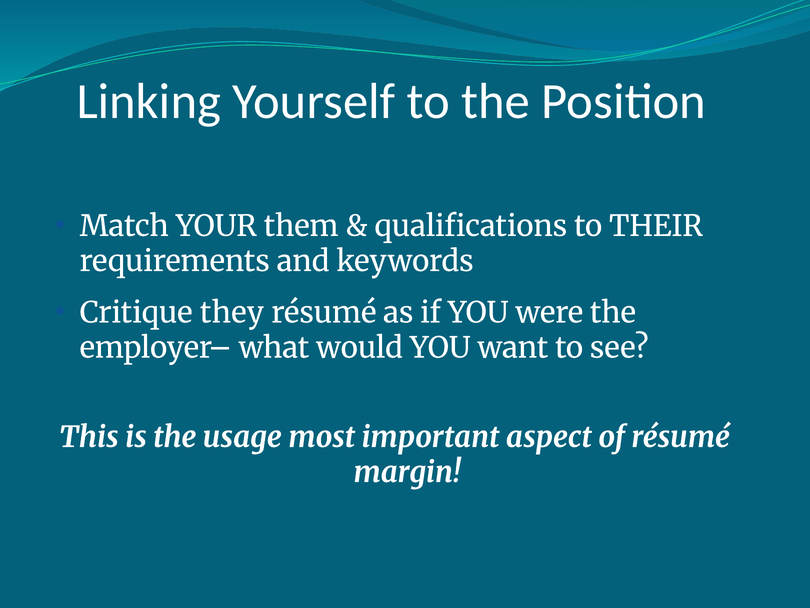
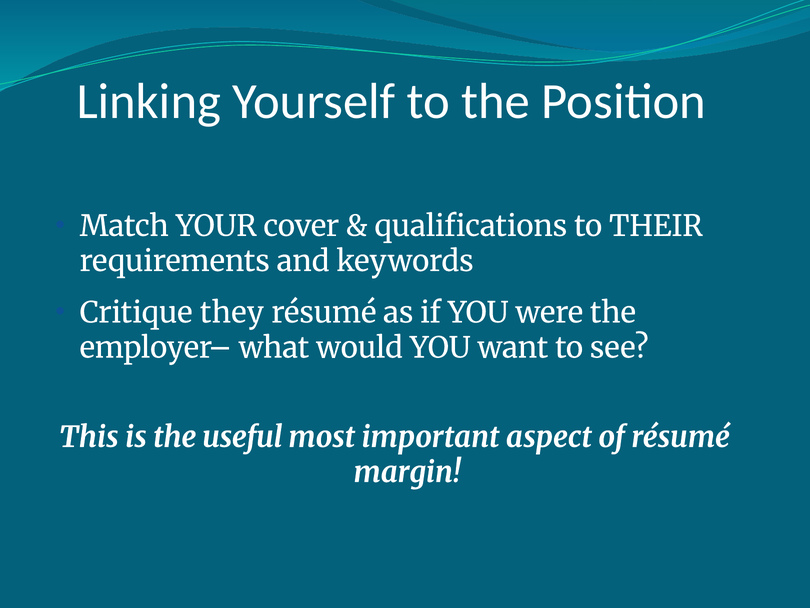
them: them -> cover (301, 226)
usage: usage -> useful (242, 437)
